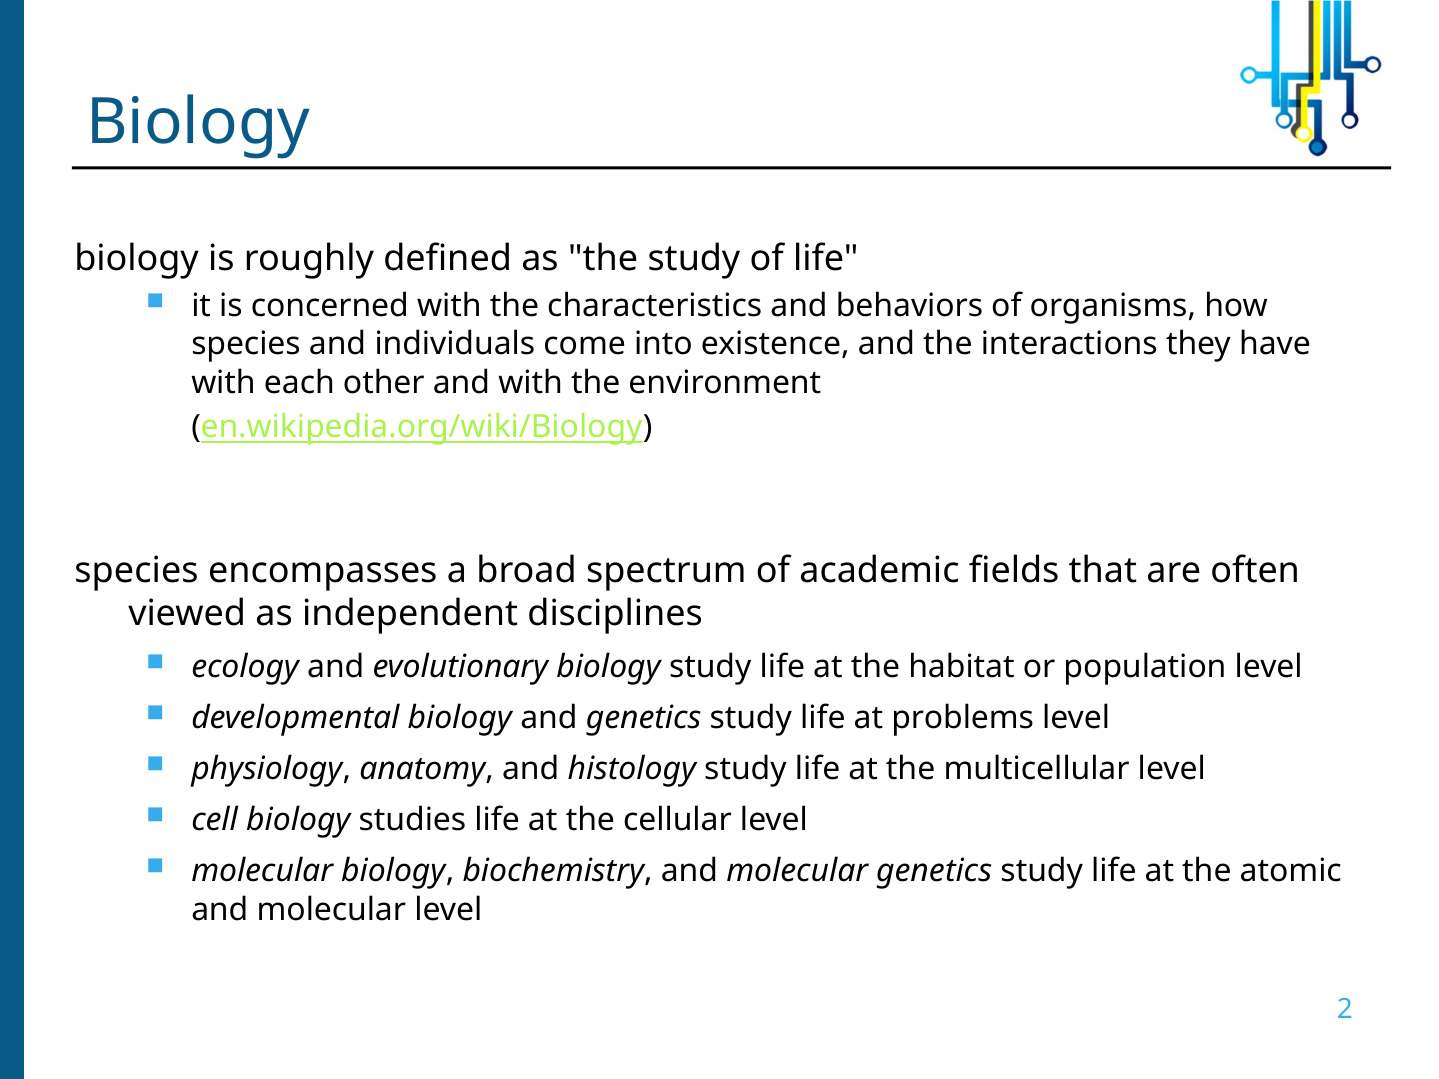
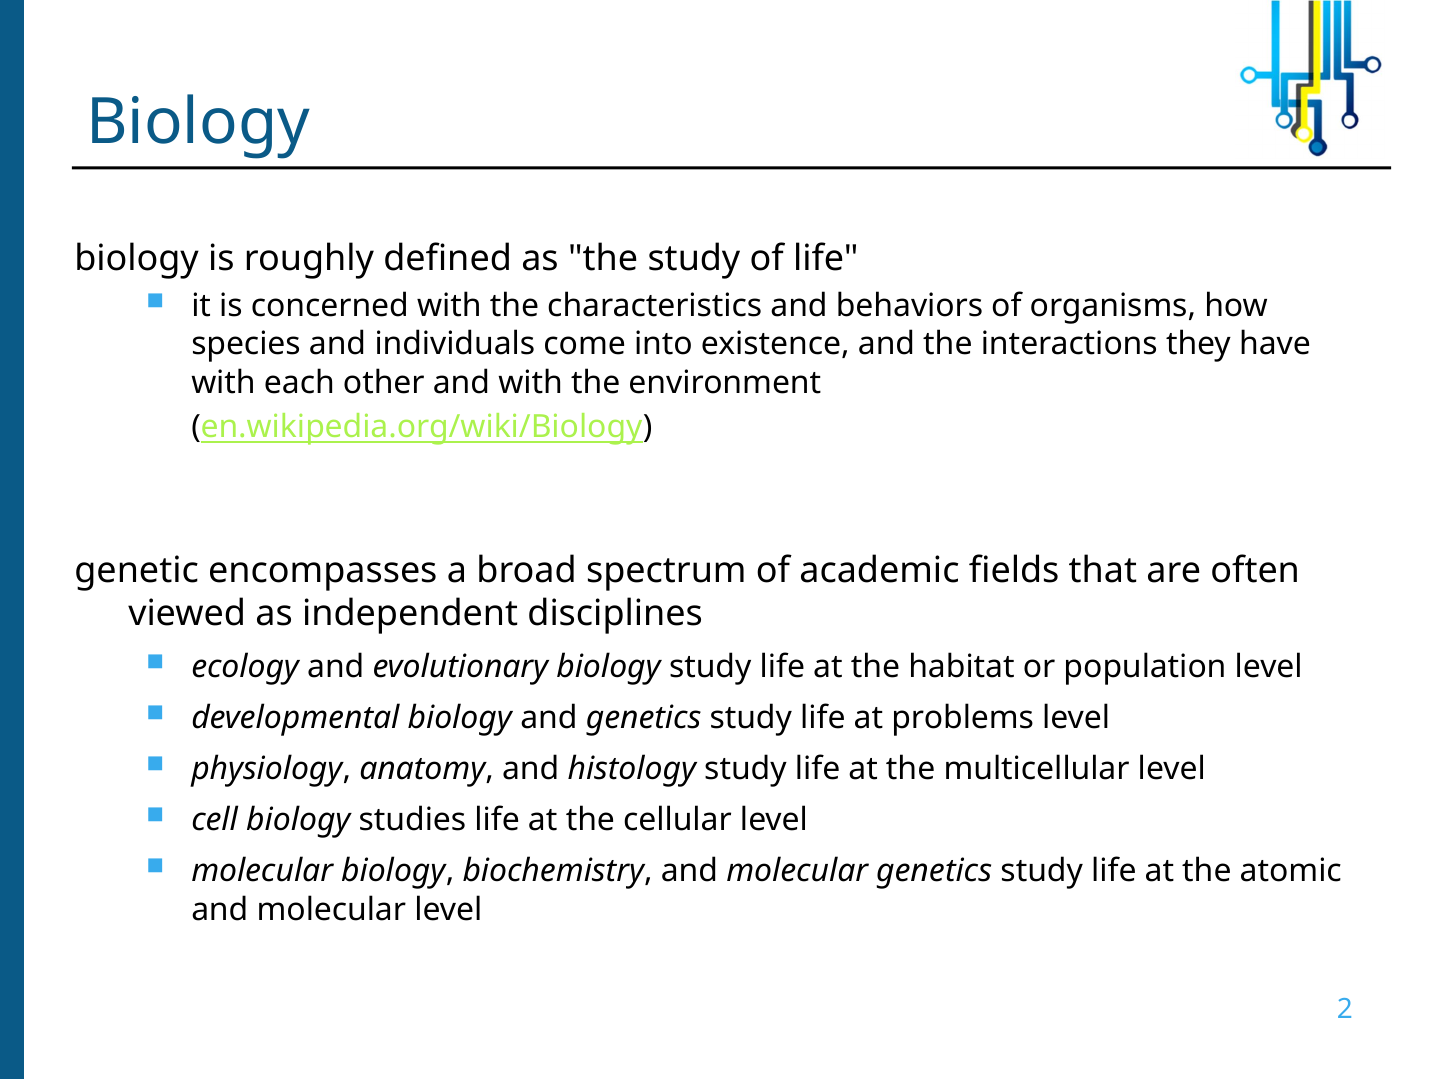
species: species -> genetic (137, 570)
